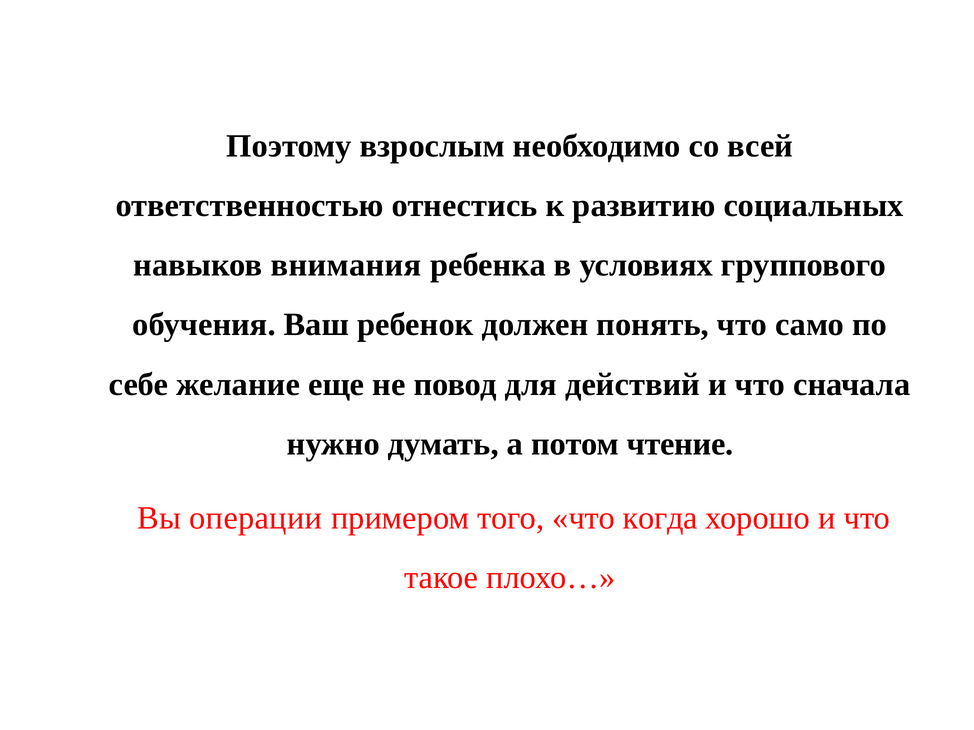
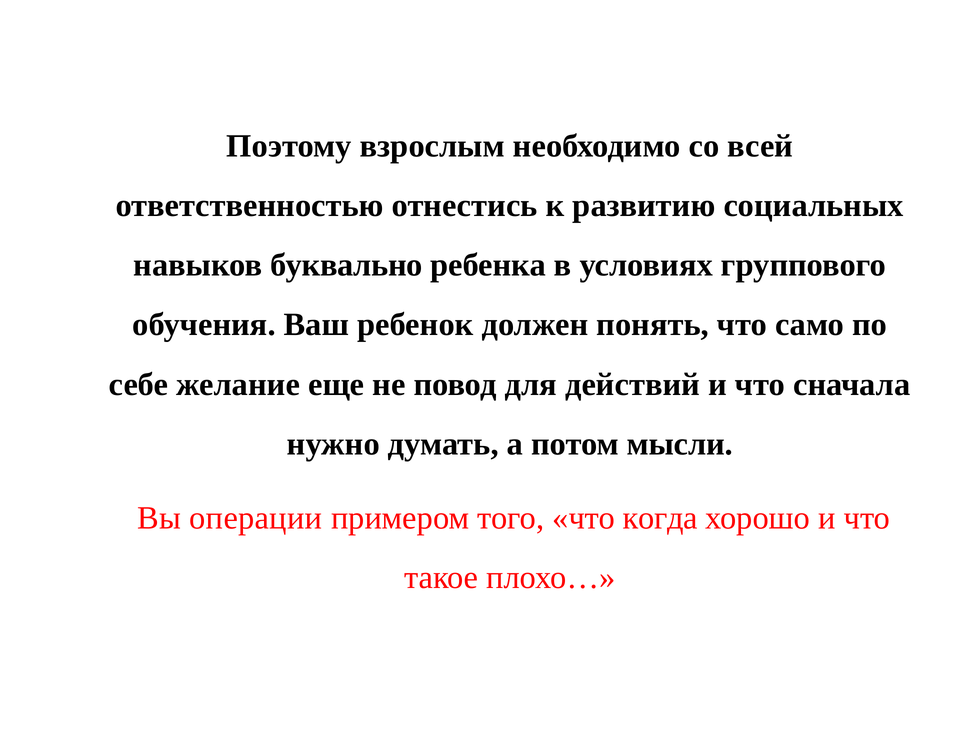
внимания: внимания -> буквально (346, 265)
чтение: чтение -> мысли (680, 444)
